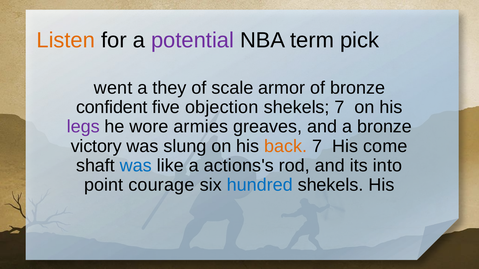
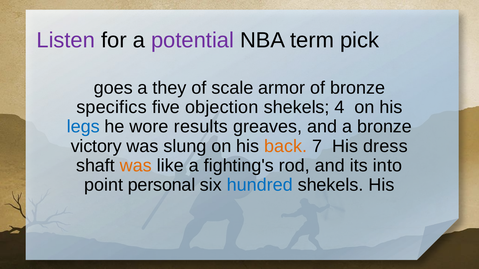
Listen colour: orange -> purple (66, 40)
went: went -> goes (113, 88)
confident: confident -> specifics (112, 108)
shekels 7: 7 -> 4 (340, 108)
legs colour: purple -> blue (83, 127)
armies: armies -> results (201, 127)
come: come -> dress (385, 146)
was colour: blue -> orange (136, 166)
actions's: actions's -> fighting's (239, 166)
courage: courage -> personal (162, 185)
